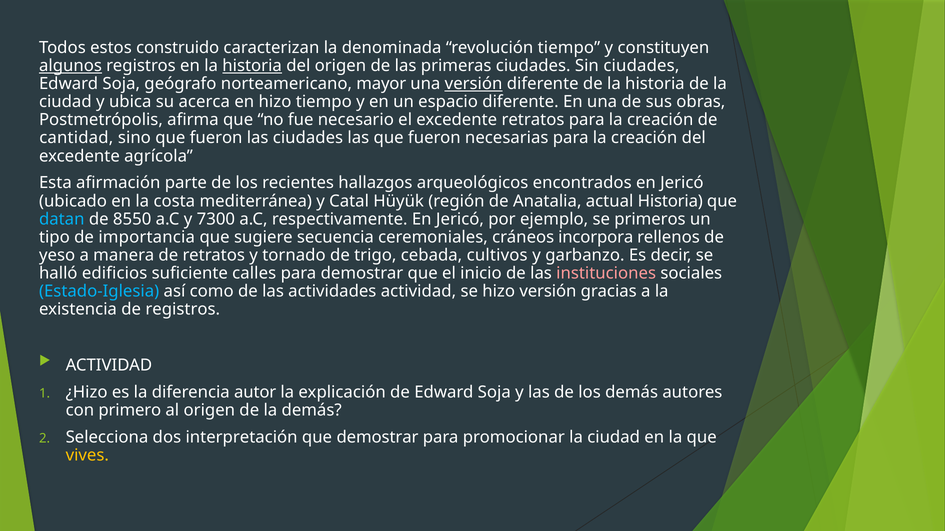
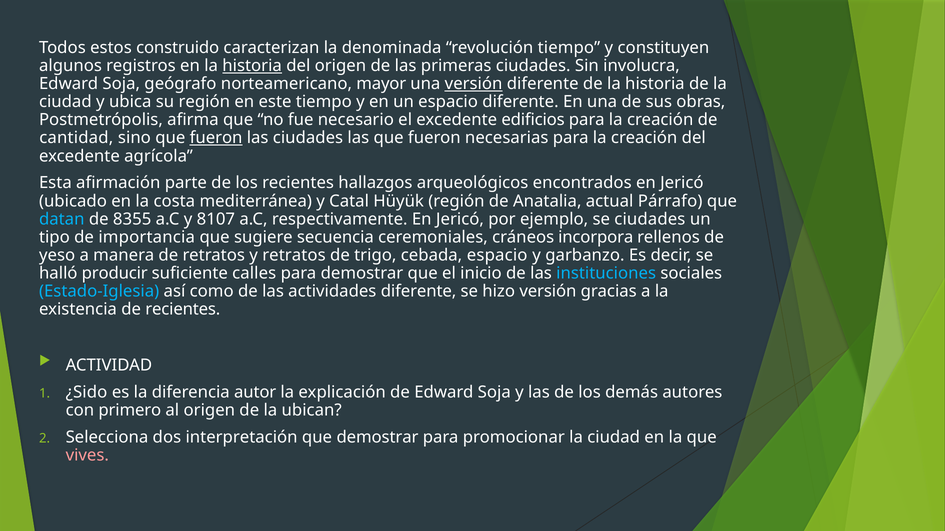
algunos underline: present -> none (70, 66)
Sin ciudades: ciudades -> involucra (642, 66)
su acerca: acerca -> región (204, 102)
en hizo: hizo -> este (275, 102)
excedente retratos: retratos -> edificios (533, 120)
fueron underline: none -> present (216, 138)
actual Historia: Historia -> Párrafo (670, 201)
8550: 8550 -> 8355 (132, 219)
7300: 7300 -> 8107 (216, 219)
se primeros: primeros -> ciudades (650, 219)
y tornado: tornado -> retratos (294, 255)
cebada cultivos: cultivos -> espacio (497, 255)
edificios: edificios -> producir (115, 274)
instituciones colour: pink -> light blue (606, 274)
actividades actividad: actividad -> diferente (419, 292)
de registros: registros -> recientes (183, 310)
¿Hizo: ¿Hizo -> ¿Sido (86, 392)
la demás: demás -> ubican (312, 411)
vives colour: yellow -> pink (87, 456)
